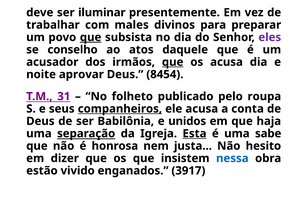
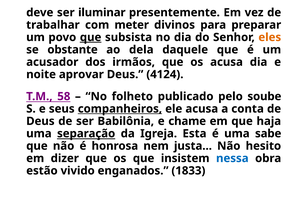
males: males -> meter (132, 25)
eles colour: purple -> orange (270, 37)
conselho: conselho -> obstante (73, 50)
atos: atos -> dela (141, 50)
que underline: present -> none (173, 62)
8454: 8454 -> 4124 (165, 74)
31: 31 -> 58 (64, 96)
roupa: roupa -> soube (264, 96)
unidos: unidos -> chame (187, 121)
Esta underline: present -> none (194, 133)
3917: 3917 -> 1833 (188, 170)
